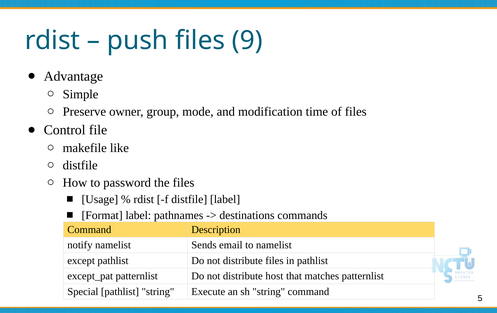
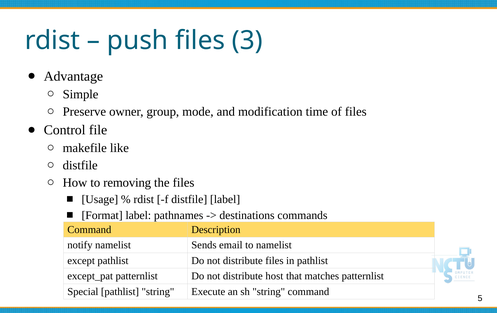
9: 9 -> 3 (247, 40)
password: password -> removing (127, 183)
